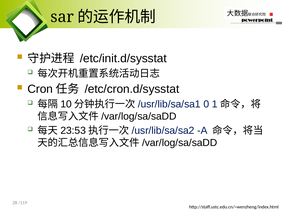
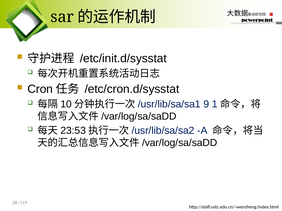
0: 0 -> 9 (206, 104)
